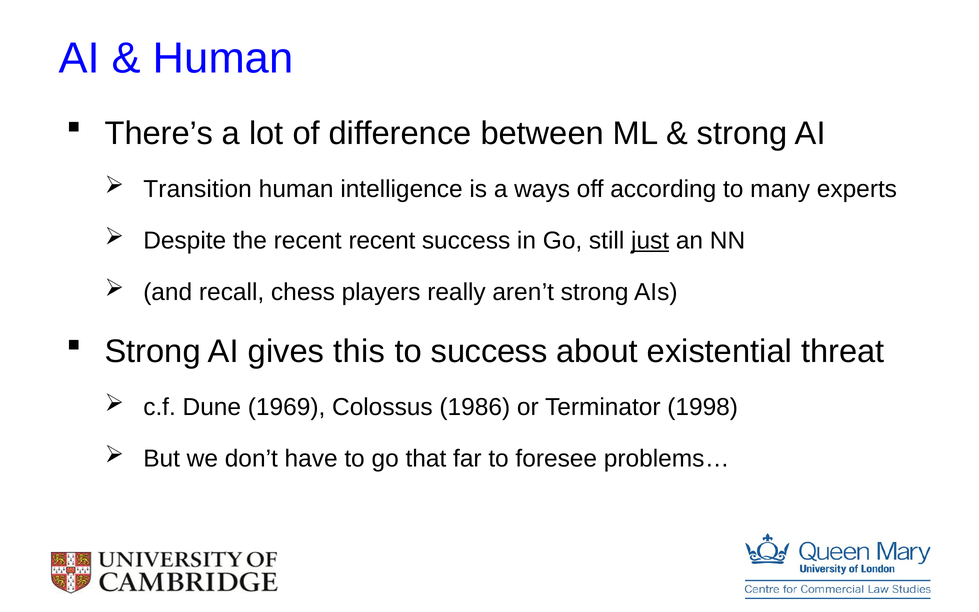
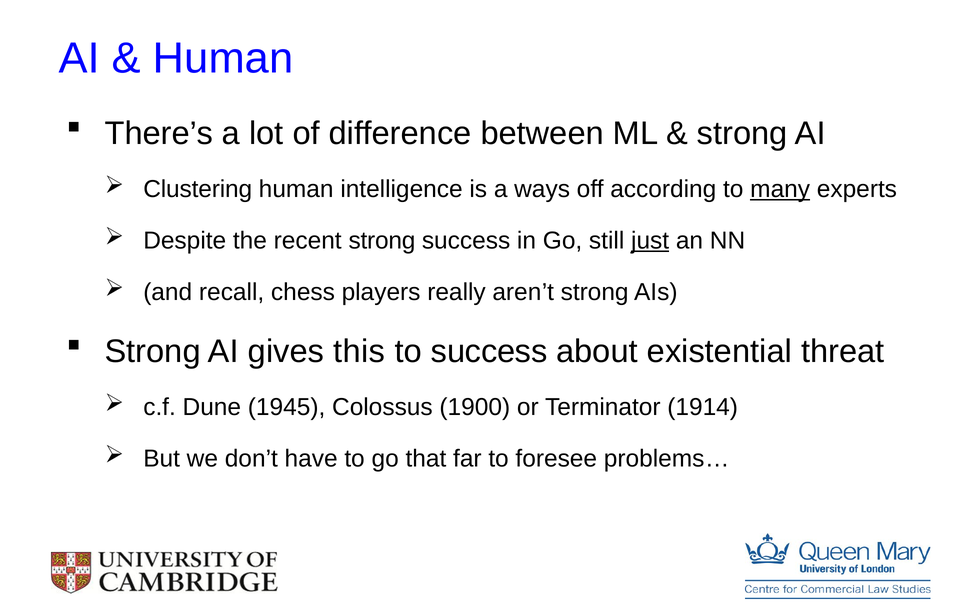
Transition: Transition -> Clustering (198, 189)
many underline: none -> present (780, 189)
recent recent: recent -> strong (382, 241)
1969: 1969 -> 1945 (287, 407)
1986: 1986 -> 1900 (475, 407)
1998: 1998 -> 1914 (703, 407)
